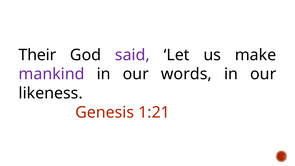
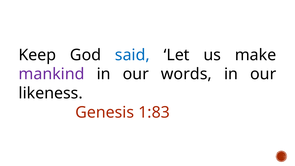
Their: Their -> Keep (37, 55)
said colour: purple -> blue (132, 55)
1:21: 1:21 -> 1:83 (154, 112)
